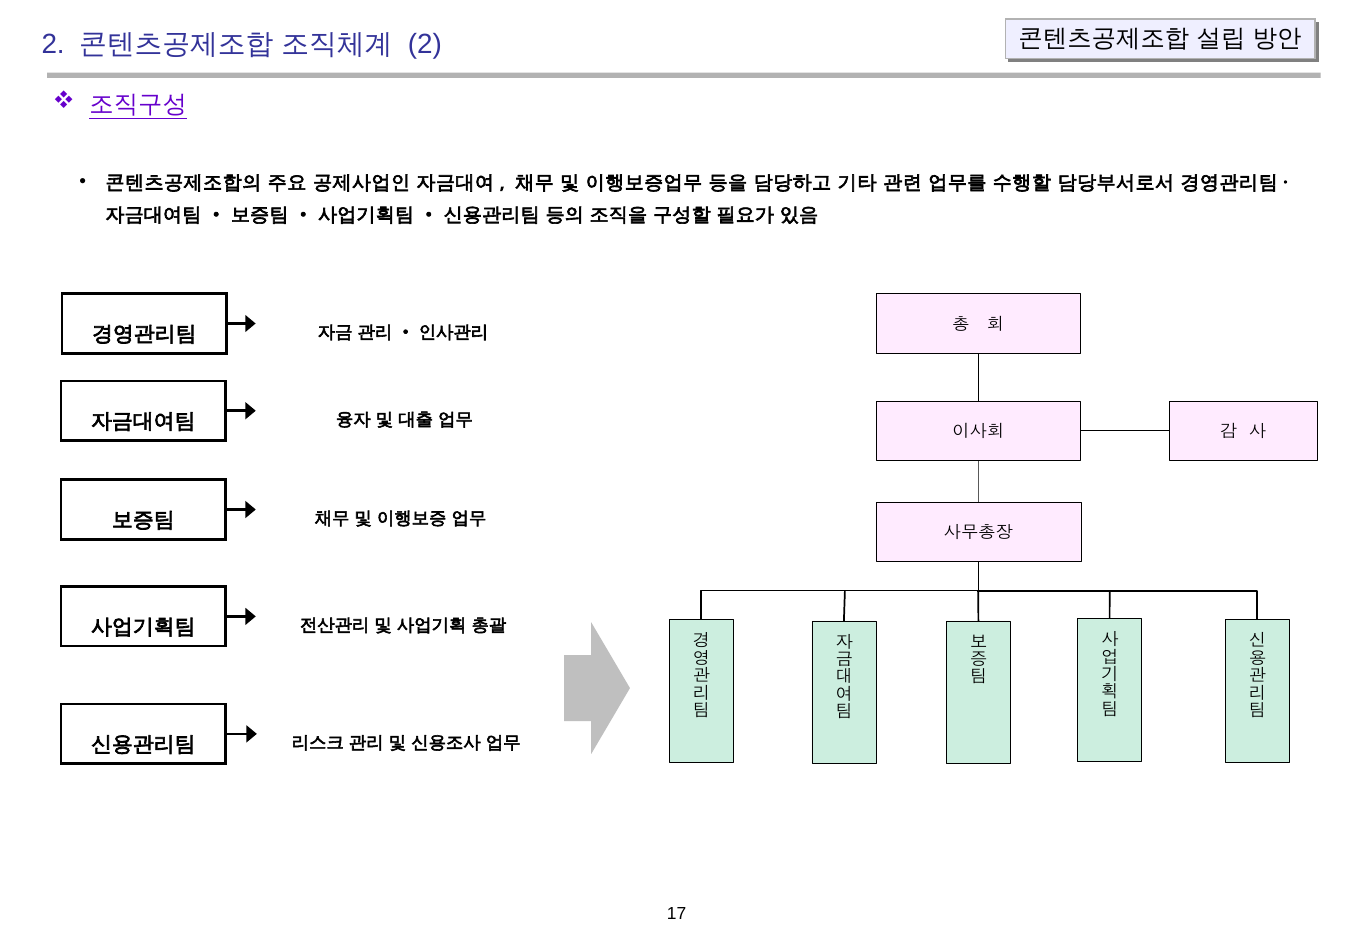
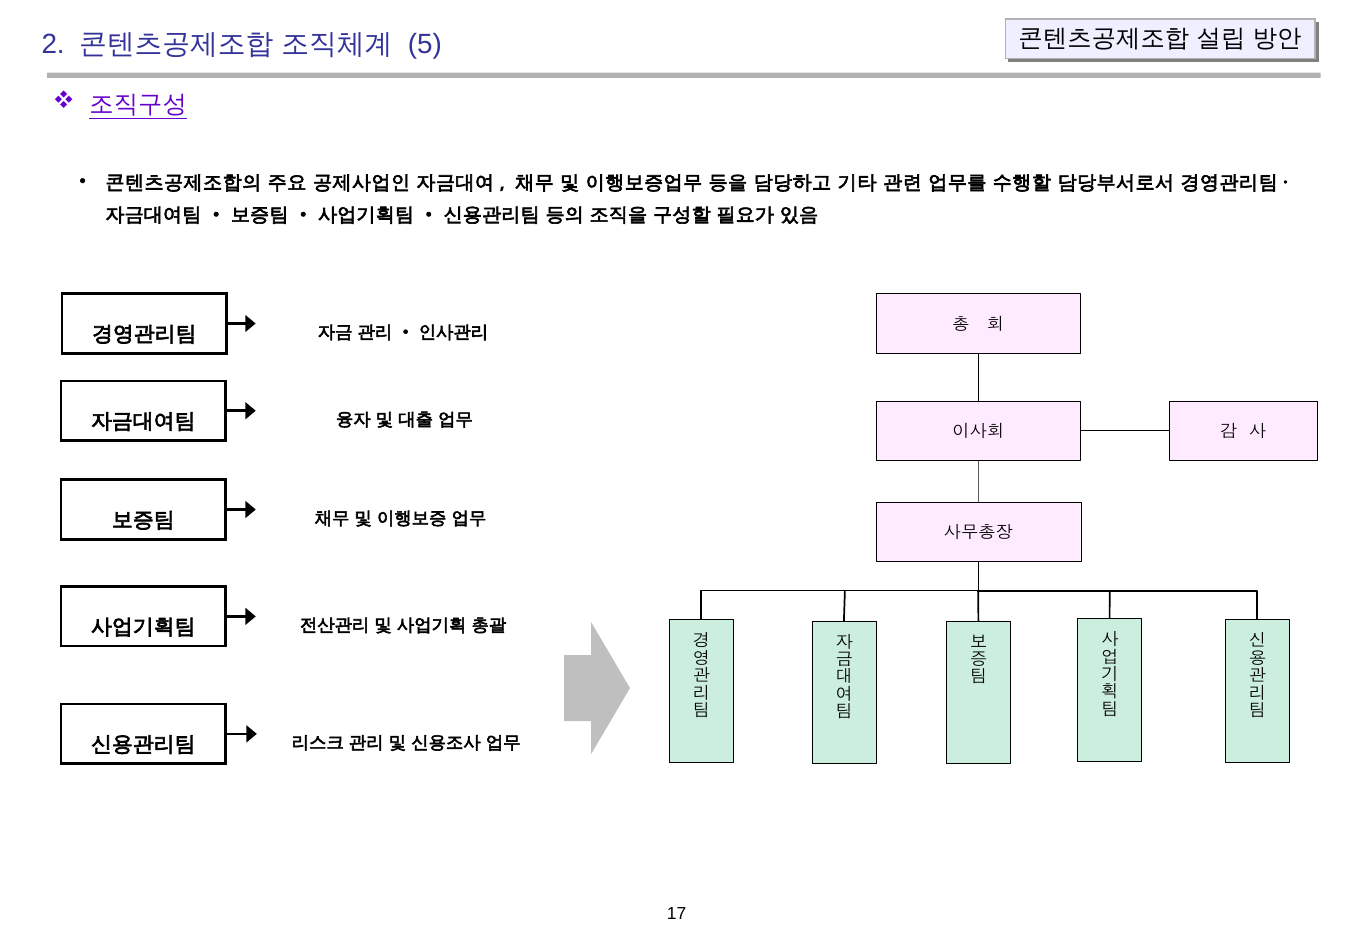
2: 2 -> 5 (425, 44)
